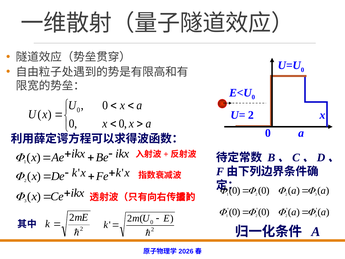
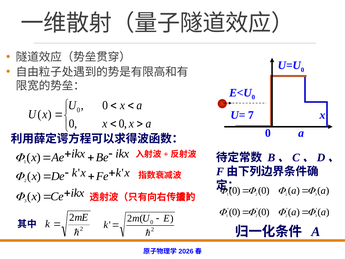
U= 2: 2 -> 7 (251, 115)
